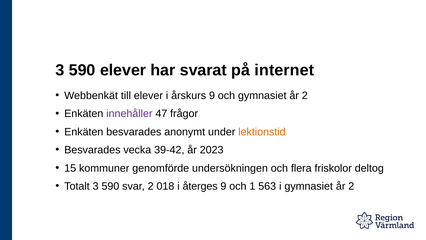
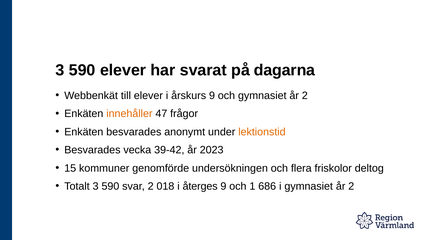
internet: internet -> dagarna (285, 70)
innehåller colour: purple -> orange (129, 114)
563: 563 -> 686 (267, 186)
